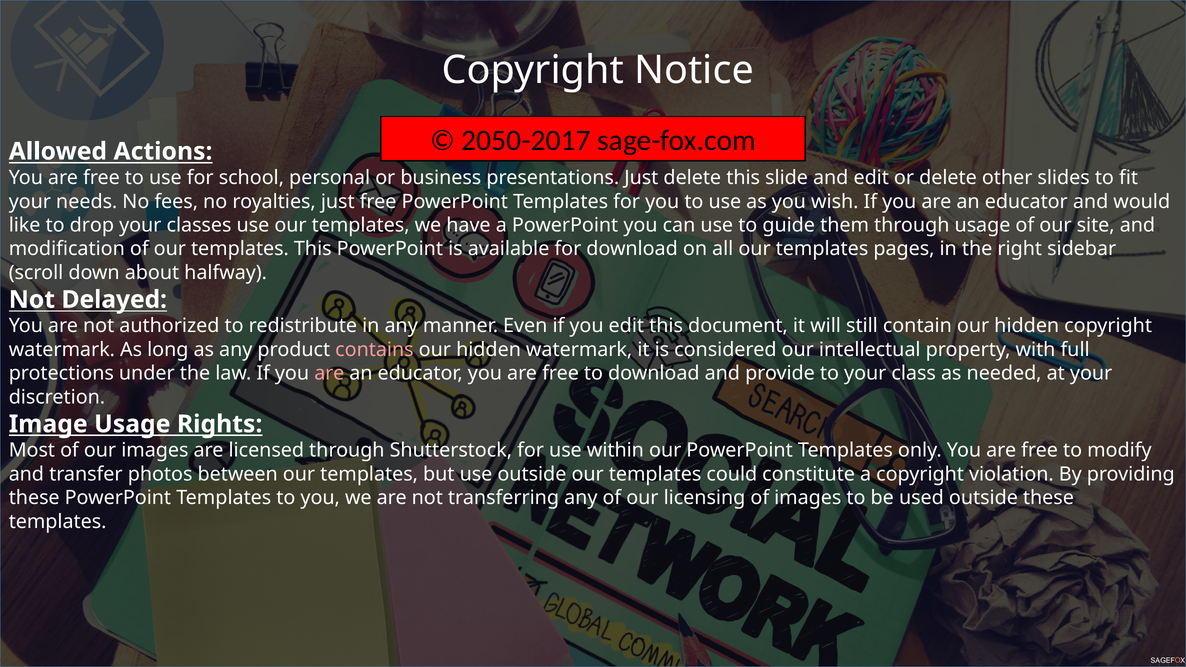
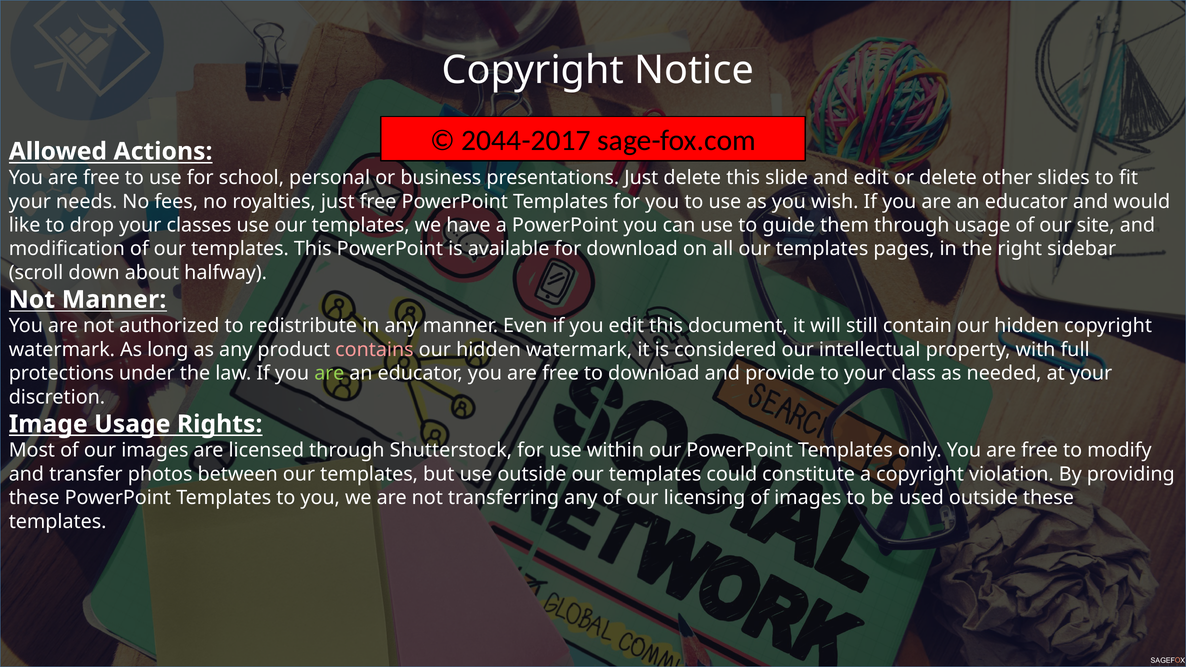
2050-2017: 2050-2017 -> 2044-2017 (526, 141)
Not Delayed: Delayed -> Manner (114, 300)
are colour: pink -> light green (329, 373)
